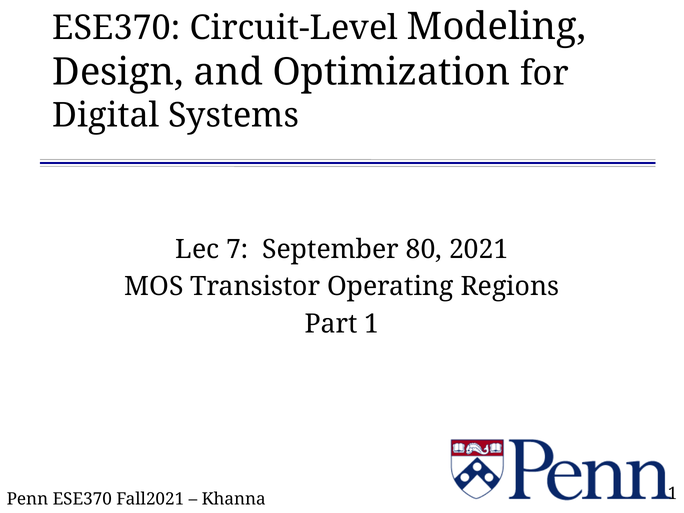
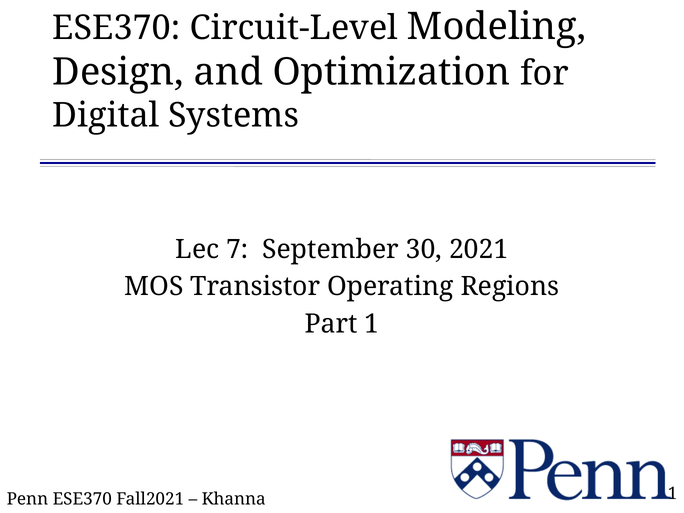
80: 80 -> 30 (424, 249)
